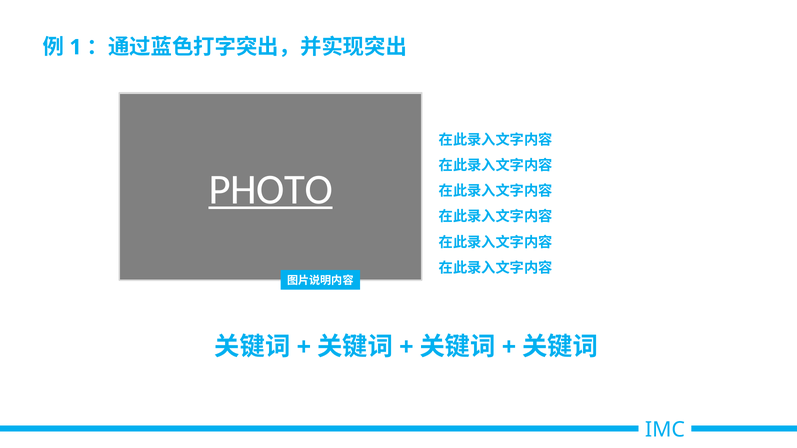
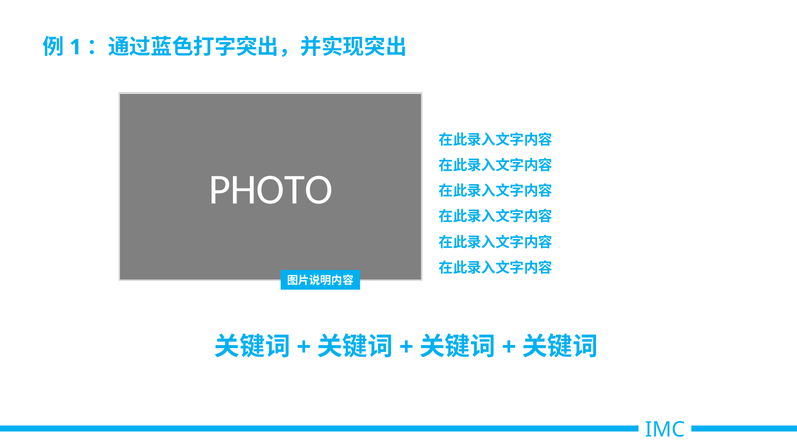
PHOTO underline: present -> none (271, 190)
